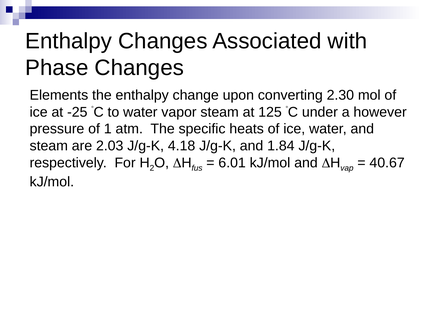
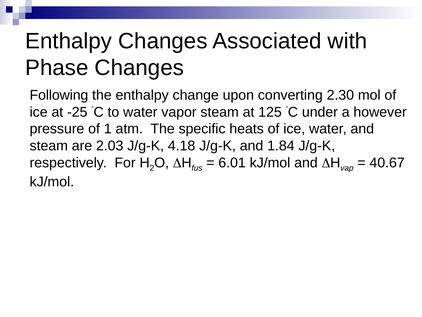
Elements: Elements -> Following (59, 95)
